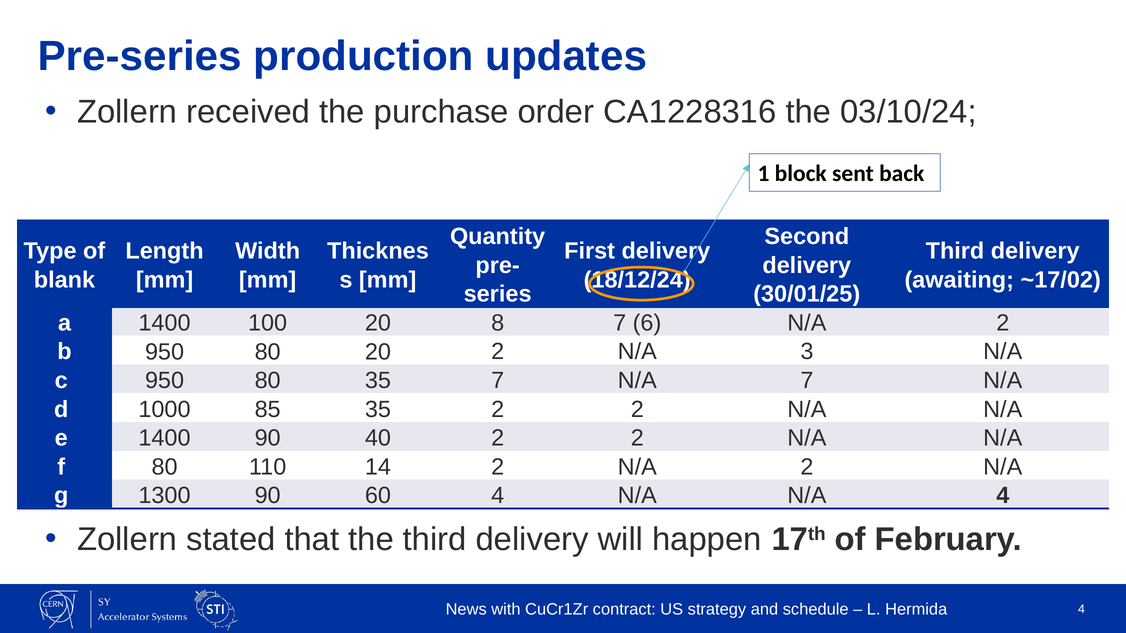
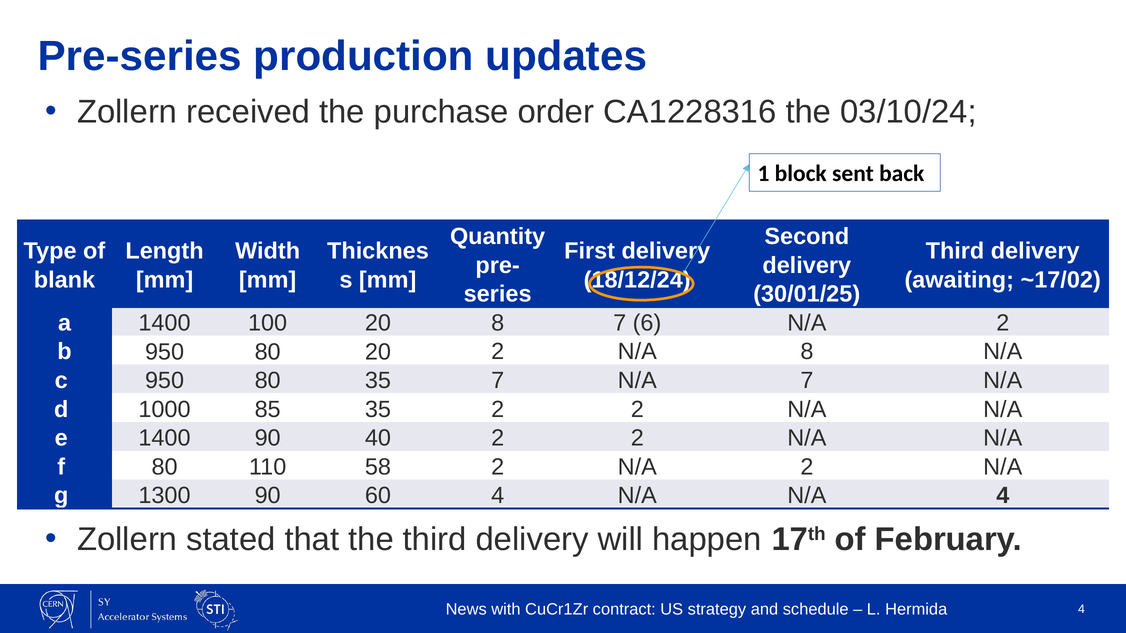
N/A 3: 3 -> 8 (807, 352)
14: 14 -> 58 (378, 467)
